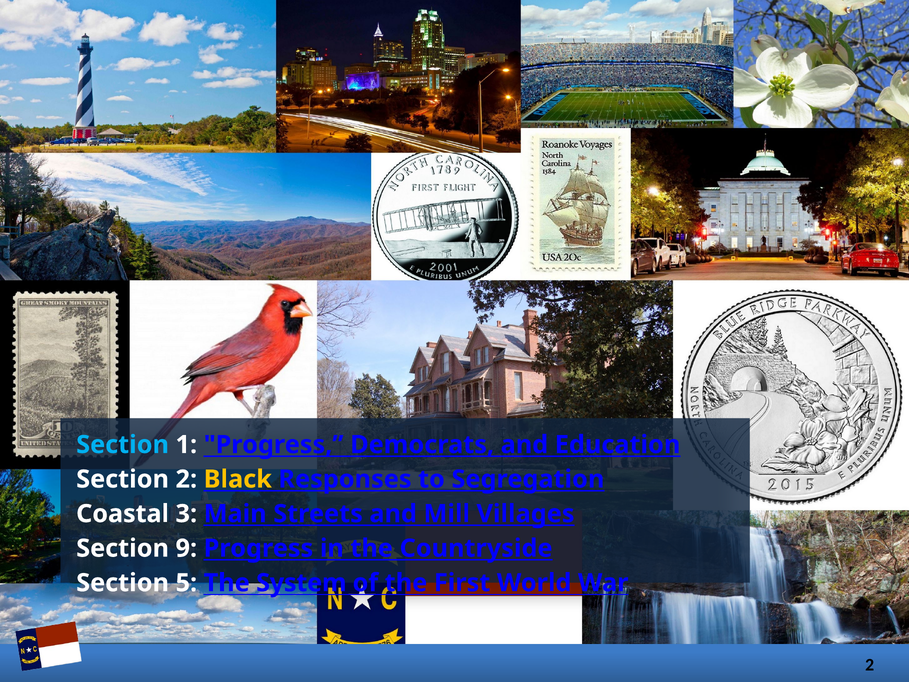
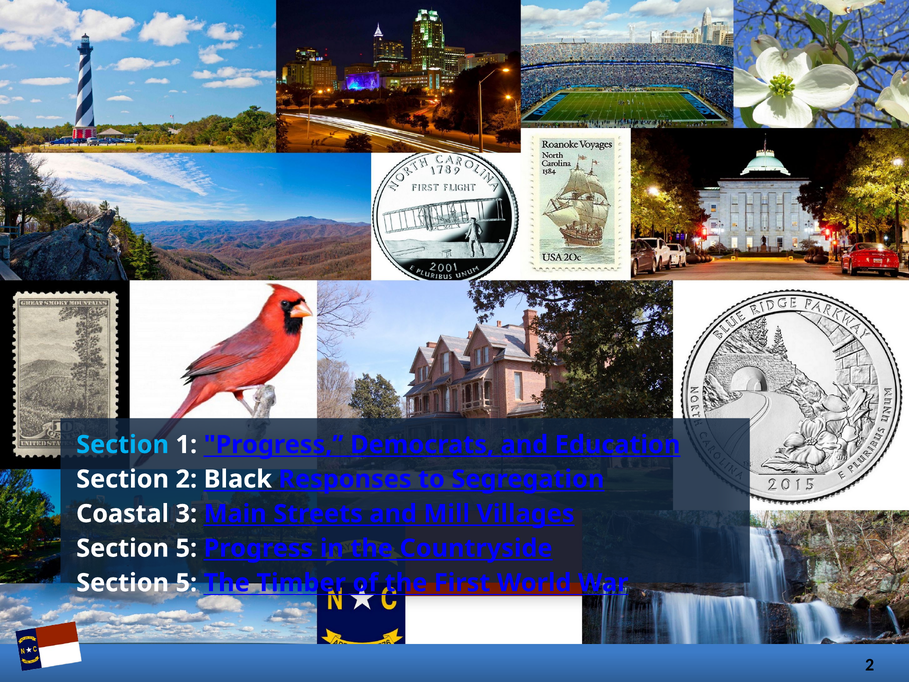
Black colour: yellow -> white (238, 479)
9: 9 -> 5 (186, 548)
System: System -> Timber (301, 583)
